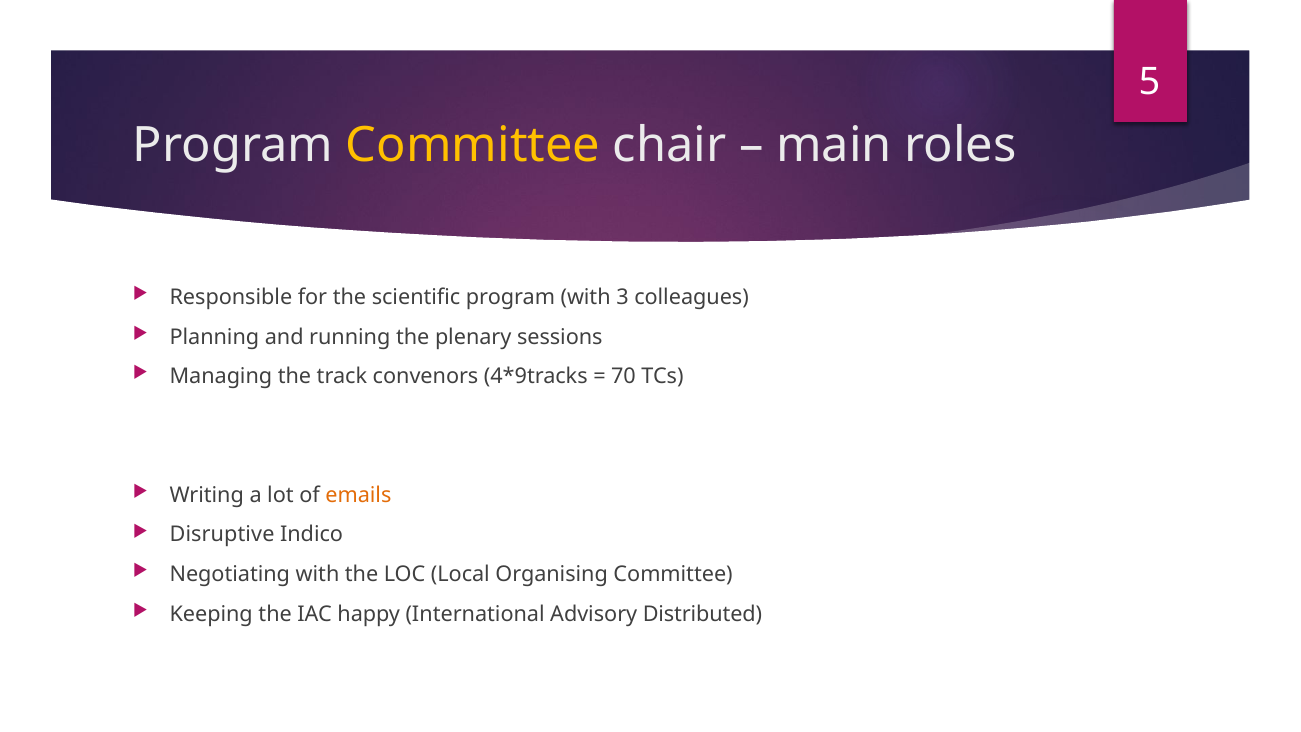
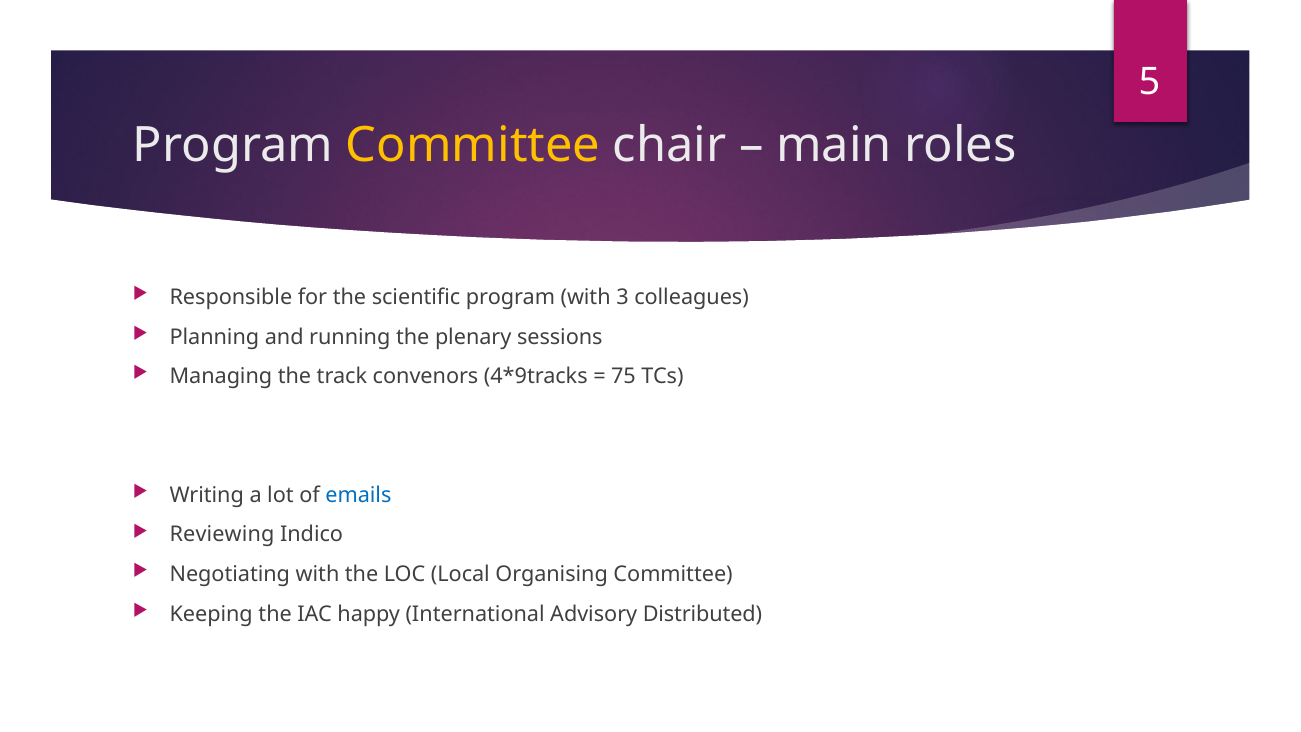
70: 70 -> 75 (624, 376)
emails colour: orange -> blue (358, 495)
Disruptive: Disruptive -> Reviewing (222, 535)
